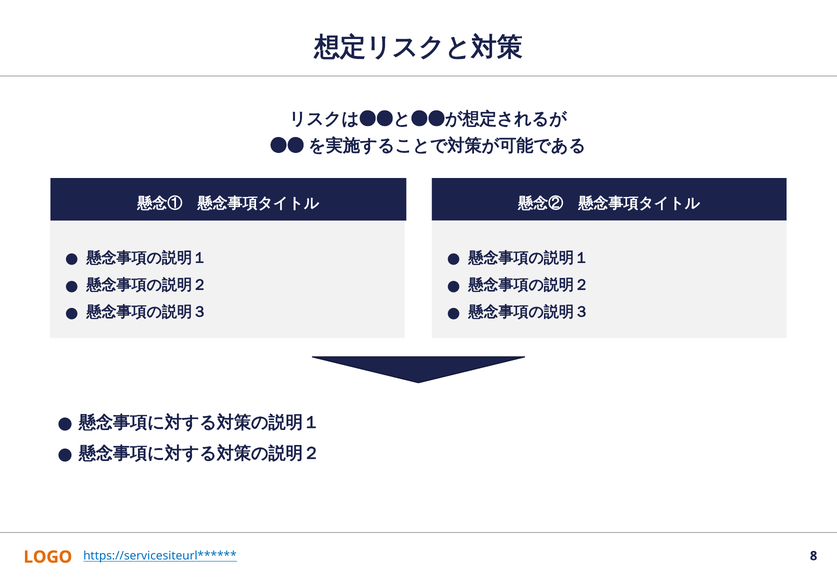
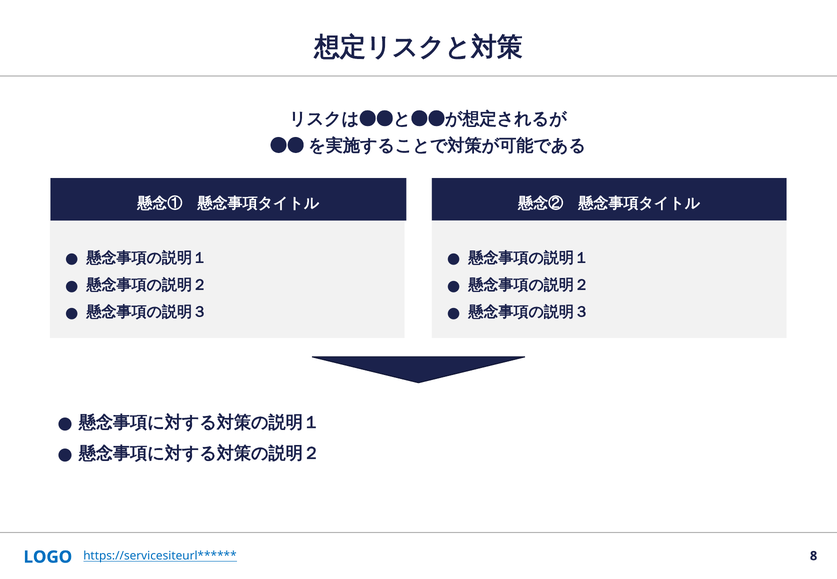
LOGO colour: orange -> blue (48, 557)
